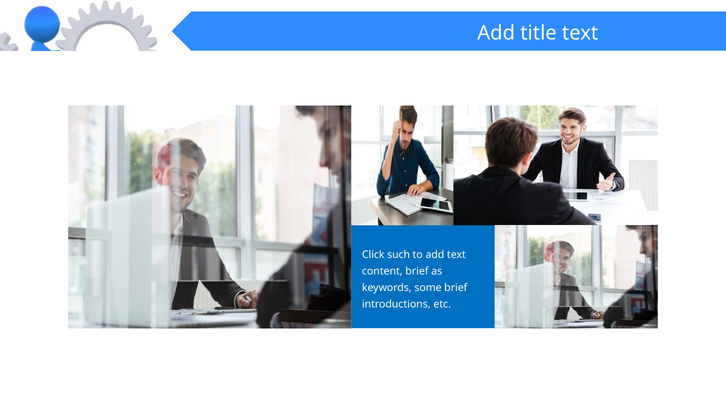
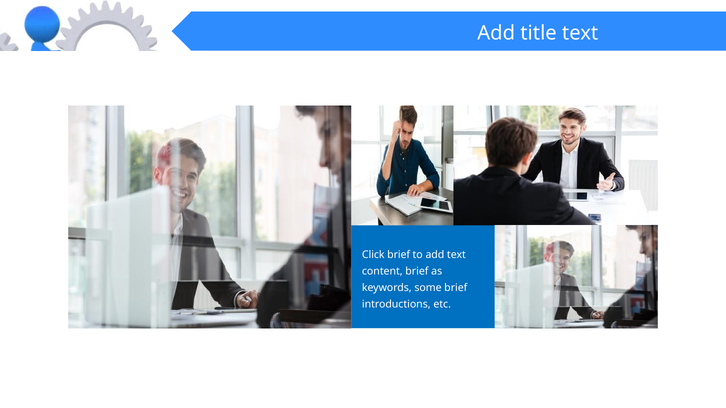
Click such: such -> brief (399, 255)
